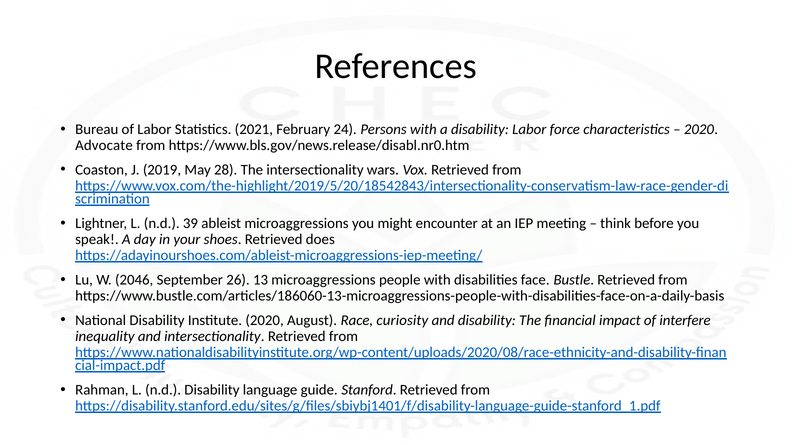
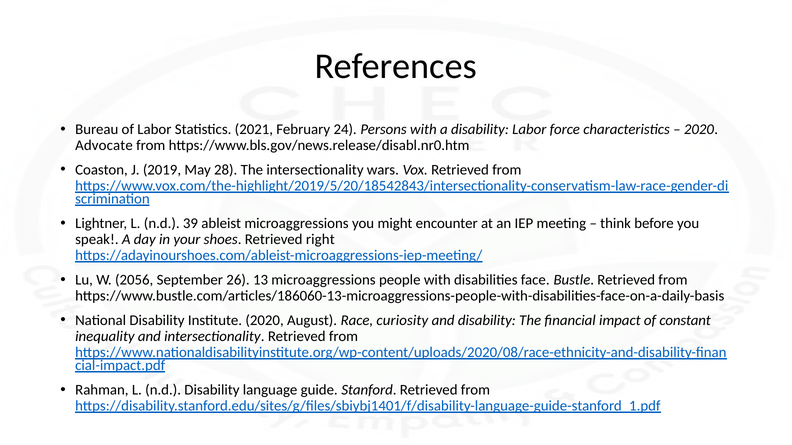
does: does -> right (320, 240)
2046: 2046 -> 2056 (134, 280)
interfere: interfere -> constant (685, 321)
